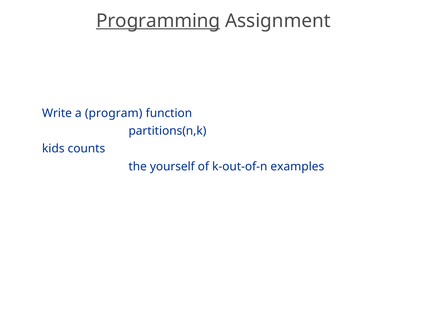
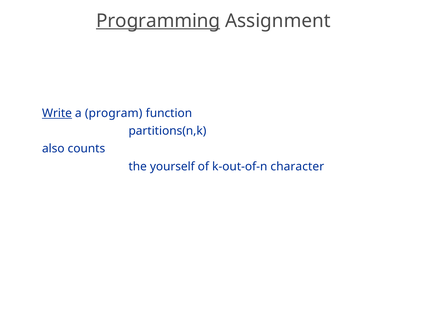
Write underline: none -> present (57, 113)
kids: kids -> also (53, 149)
examples: examples -> character (297, 167)
